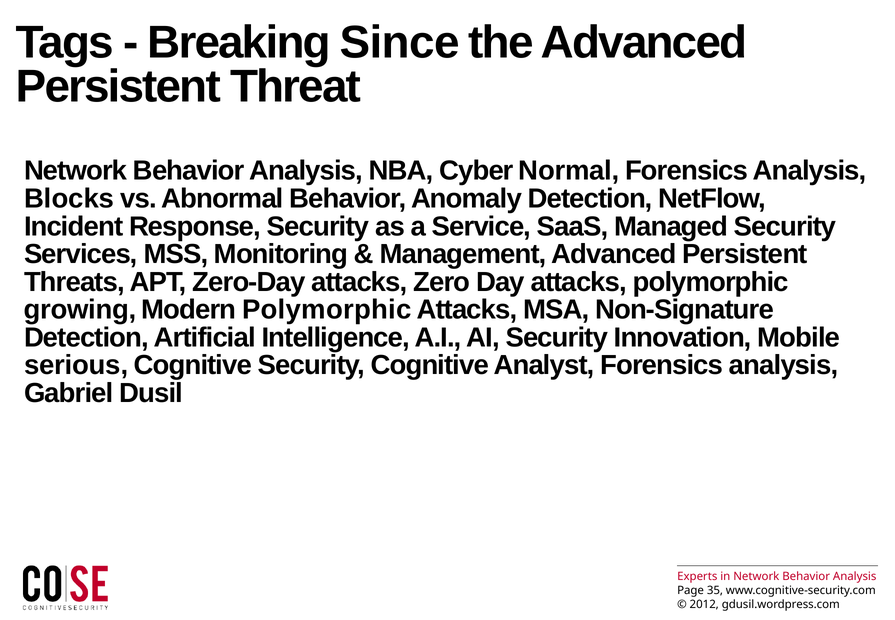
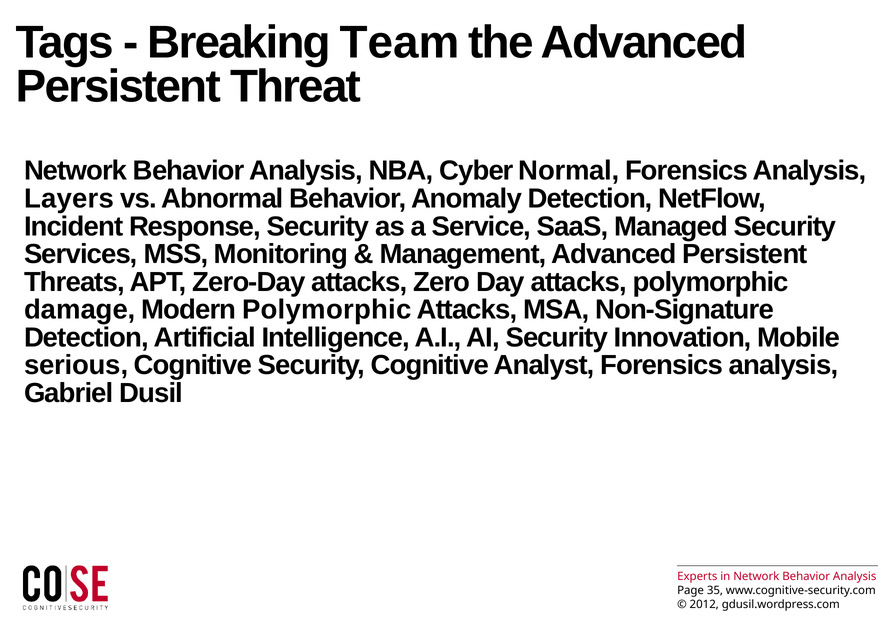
Since: Since -> Team (400, 42)
Blocks: Blocks -> Layers (69, 199)
growing: growing -> damage (80, 309)
